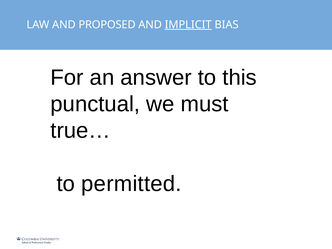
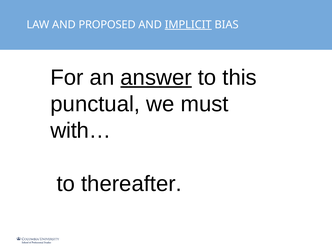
answer underline: none -> present (156, 77)
true…: true… -> with… (81, 131)
permitted: permitted -> thereafter (131, 184)
